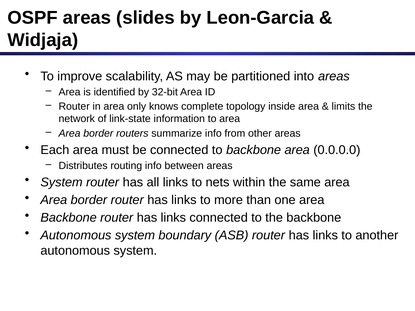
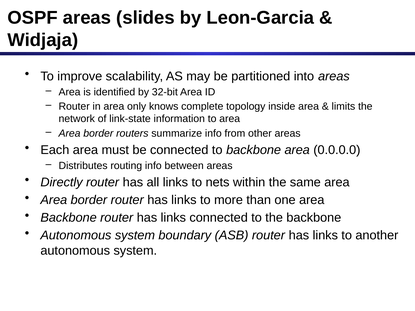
System: System -> Directly (62, 182)
